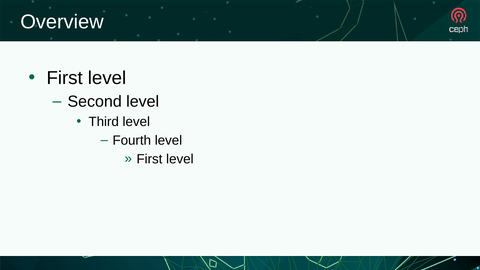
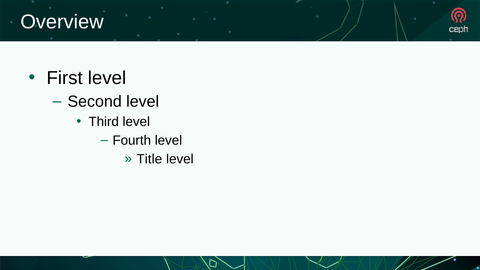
First: First -> Title (149, 159)
